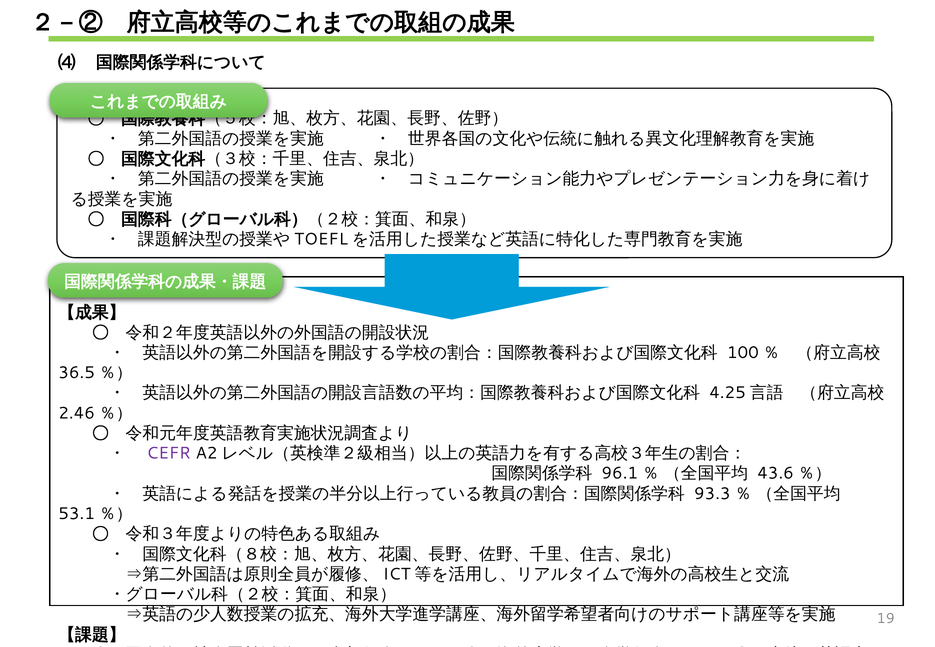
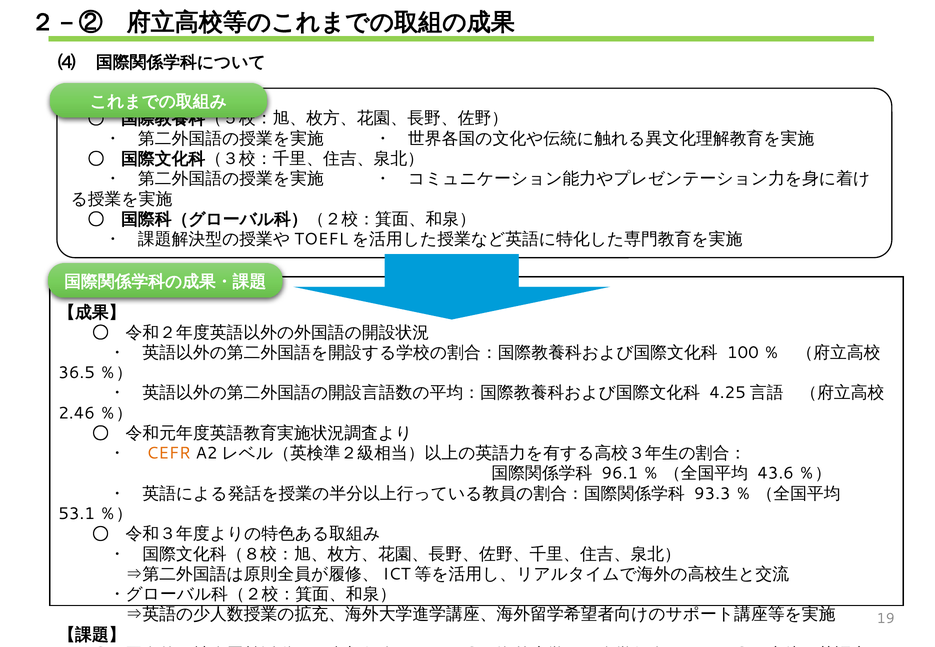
CEFR colour: purple -> orange (169, 454)
